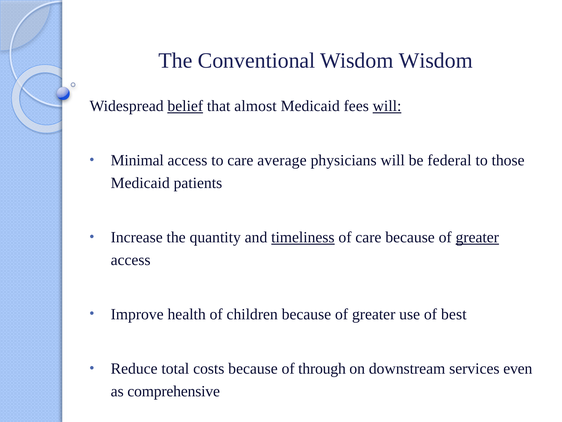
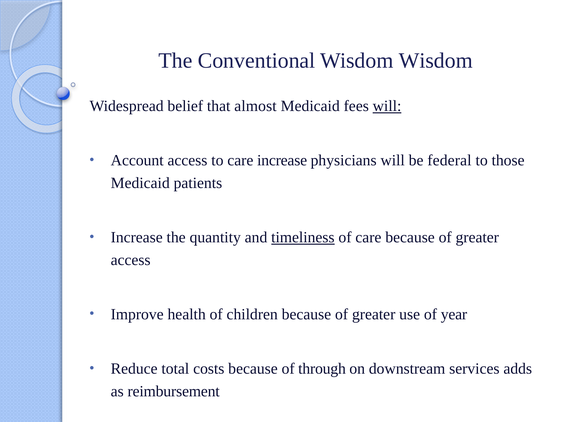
belief underline: present -> none (185, 106)
Minimal: Minimal -> Account (137, 160)
care average: average -> increase (282, 160)
greater underline: present -> none (477, 237)
best: best -> year (454, 314)
even: even -> adds (518, 368)
comprehensive: comprehensive -> reimbursement (174, 391)
